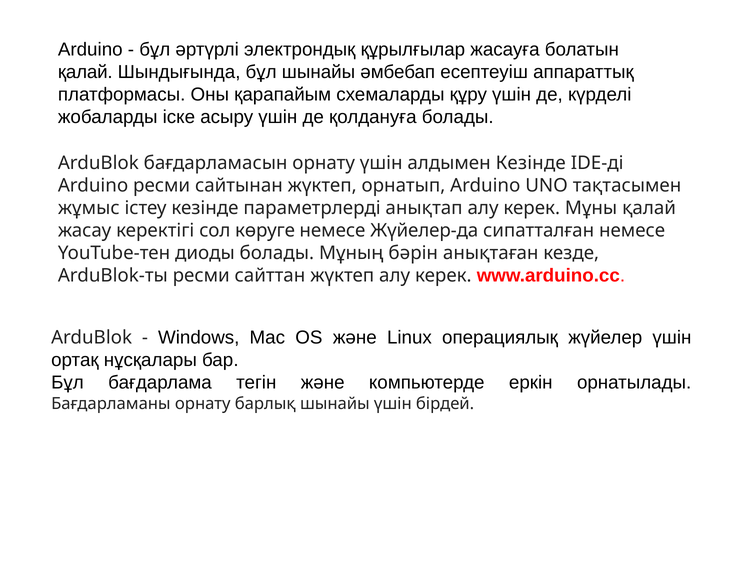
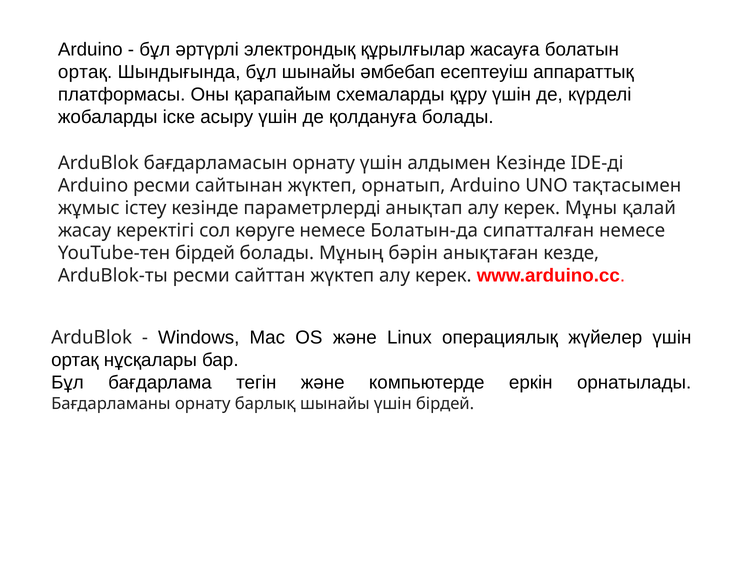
қалай: қалай -> ортақ (85, 72)
Жүйелер-да: Жүйелер-да -> Болатын-да (424, 231)
YouTube-тен диоды: диоды -> бірдей (205, 253)
